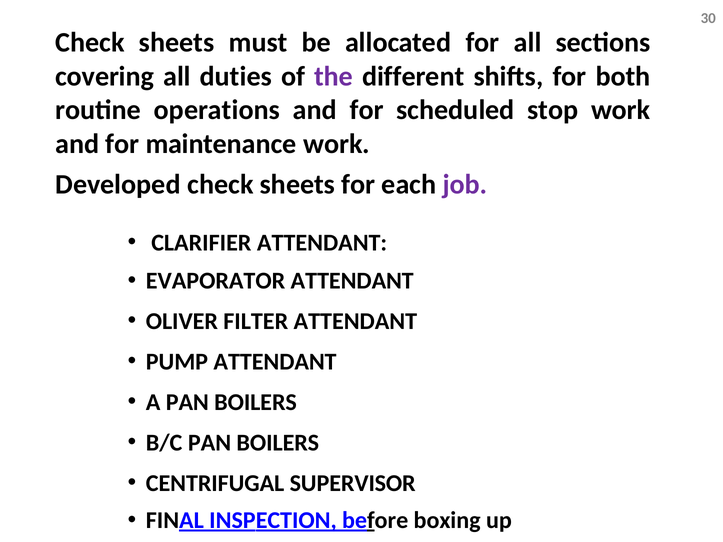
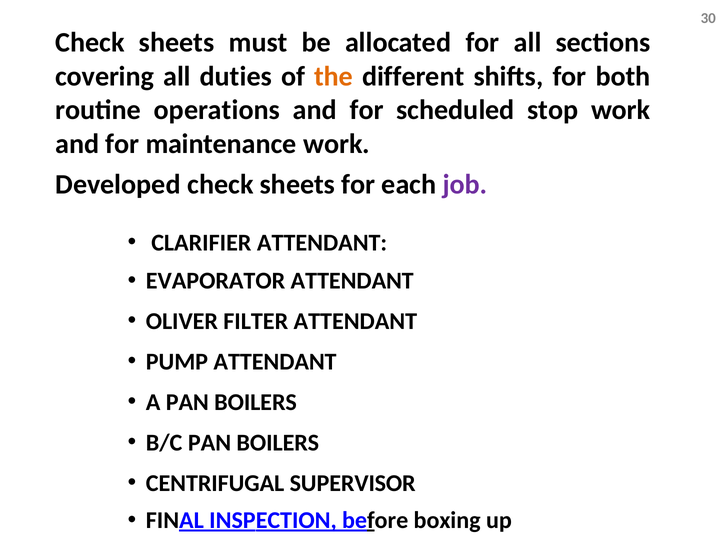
the colour: purple -> orange (333, 76)
